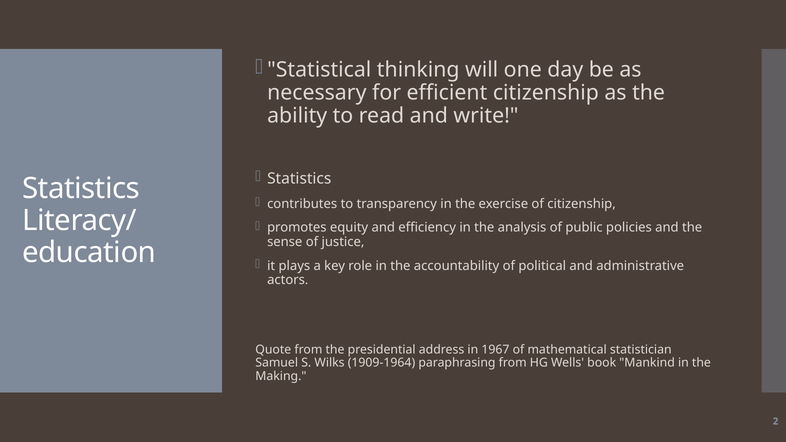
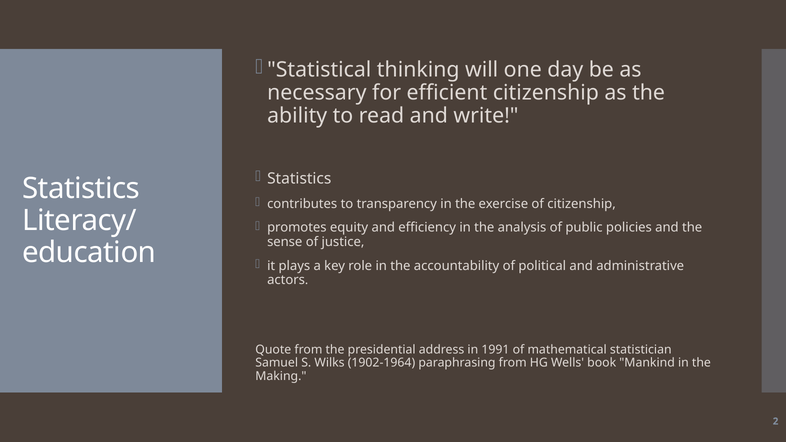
1967: 1967 -> 1991 (495, 350)
1909-1964: 1909-1964 -> 1902-1964 (381, 363)
